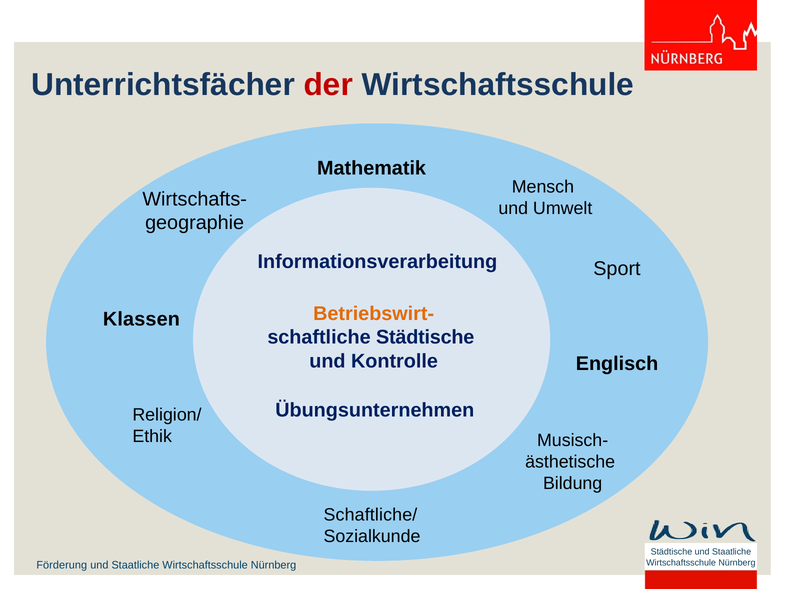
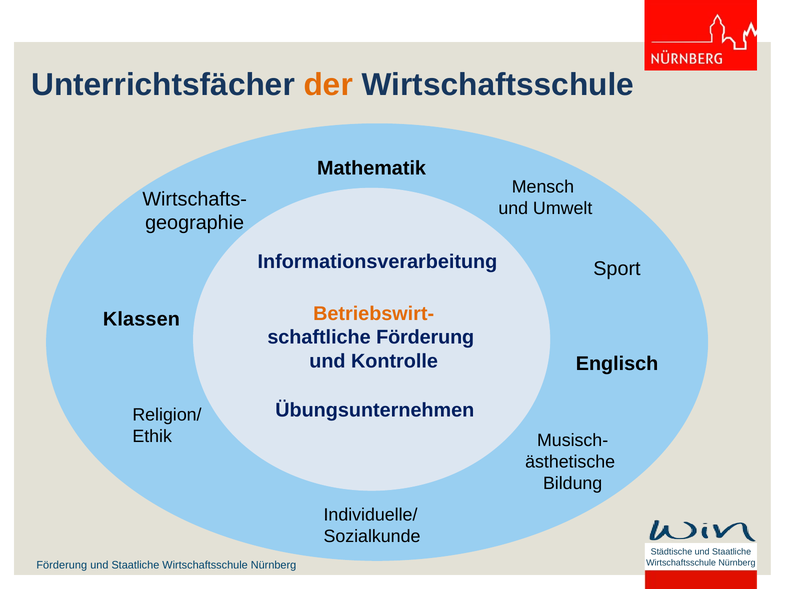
der colour: red -> orange (328, 85)
schaftliche Städtische: Städtische -> Förderung (425, 337)
Schaftliche/: Schaftliche/ -> Individuelle/ (371, 515)
